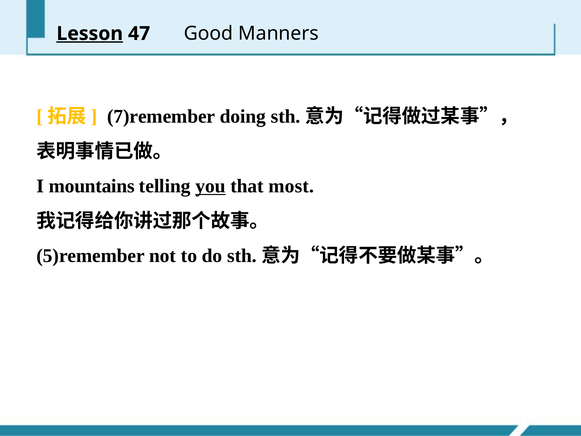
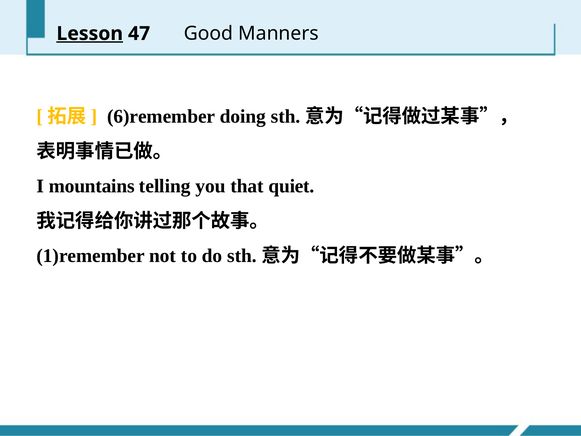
7)remember: 7)remember -> 6)remember (161, 116)
you underline: present -> none (210, 186)
most: most -> quiet (291, 186)
5)remember: 5)remember -> 1)remember (91, 256)
